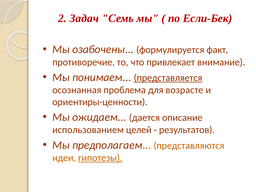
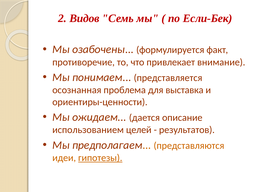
Задач: Задач -> Видов (84, 18)
представляется underline: present -> none (168, 78)
возрасте: возрасте -> выставка (185, 90)
